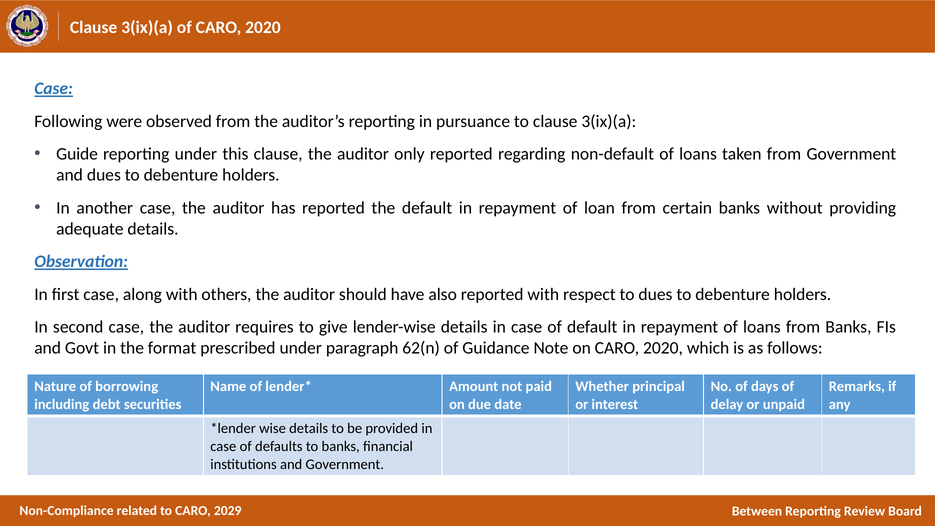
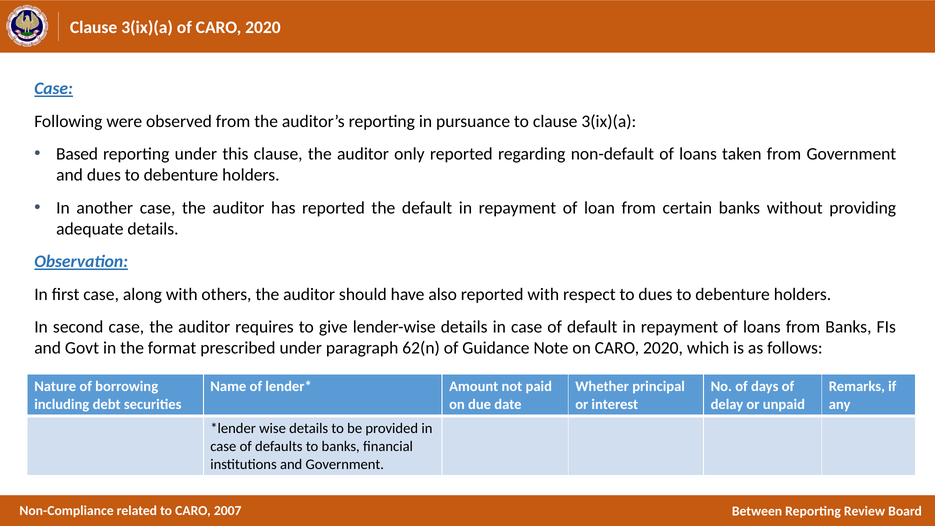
Guide: Guide -> Based (77, 154)
2029: 2029 -> 2007 (228, 511)
